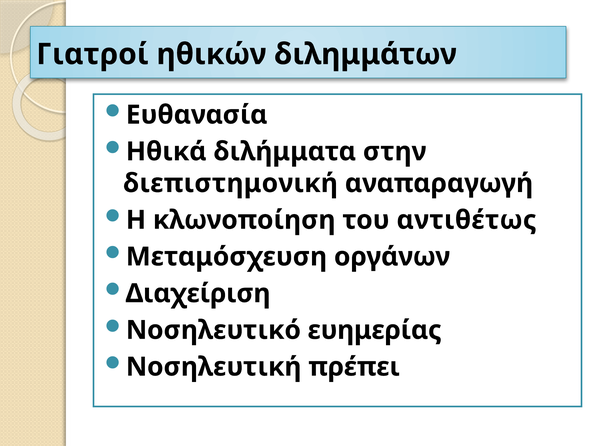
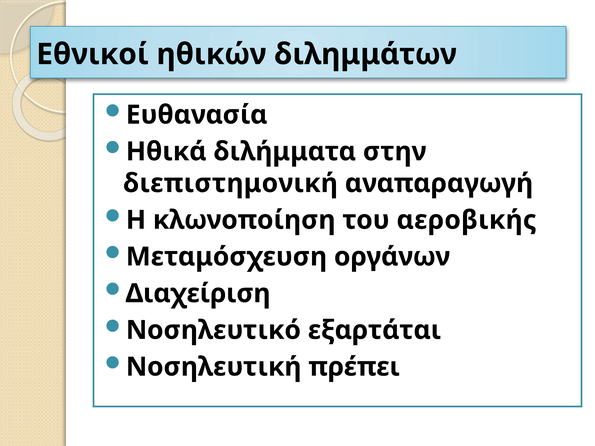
Γιατροί: Γιατροί -> Εθνικοί (93, 54)
αντιθέτως: αντιθέτως -> αεροβικής (466, 220)
ευημερίας: ευημερίας -> εξαρτάται (375, 330)
